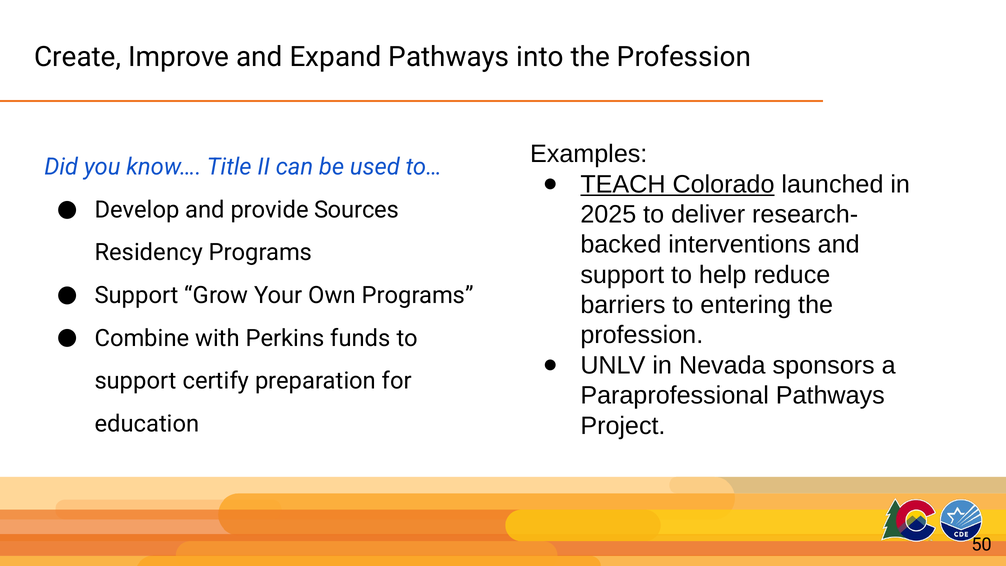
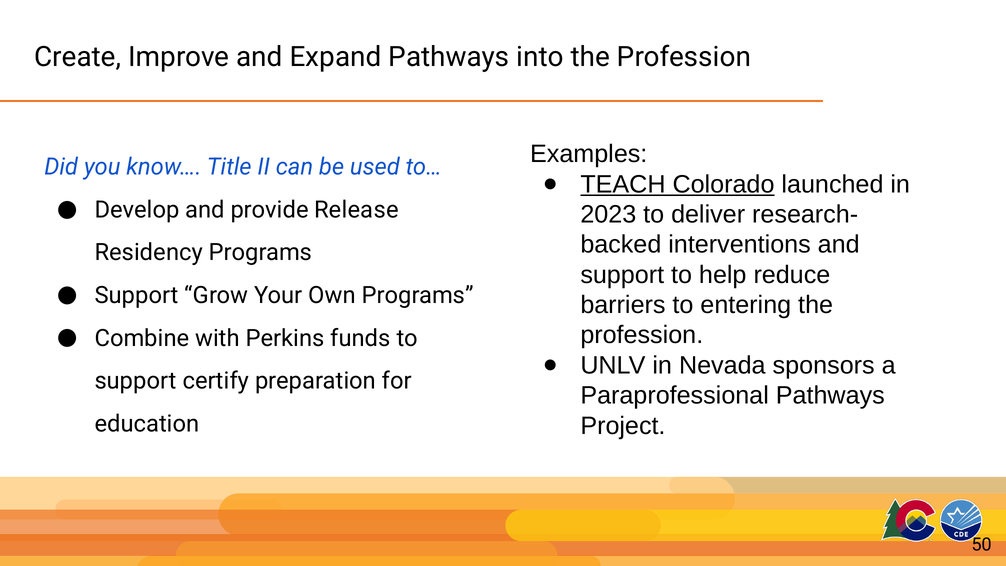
Sources: Sources -> Release (356, 210)
2025: 2025 -> 2023 (608, 214)
